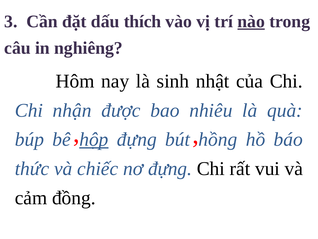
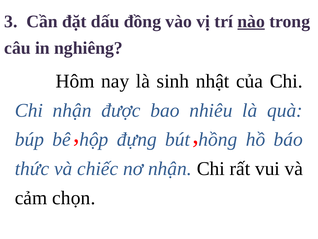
thích: thích -> đồng (142, 21)
hộp underline: present -> none (94, 139)
nơ đựng: đựng -> nhận (170, 168)
đồng: đồng -> chọn (74, 198)
